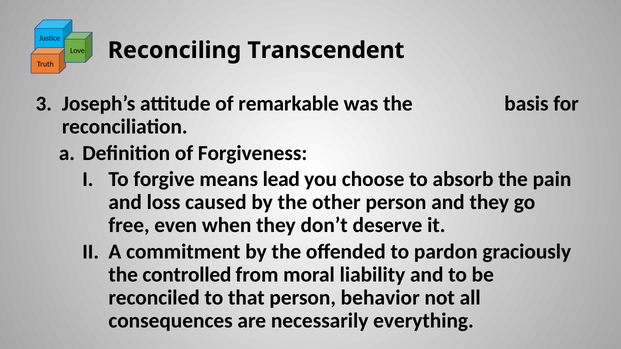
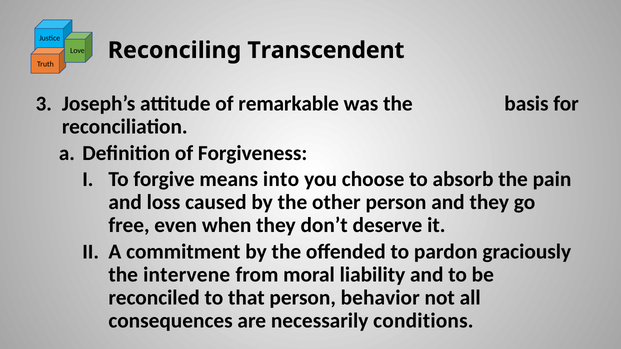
lead: lead -> into (281, 180)
controlled: controlled -> intervene (187, 275)
everything: everything -> conditions (423, 321)
